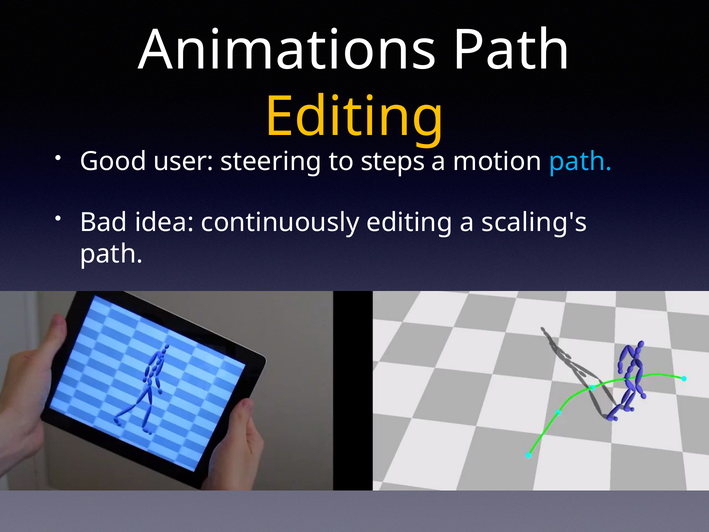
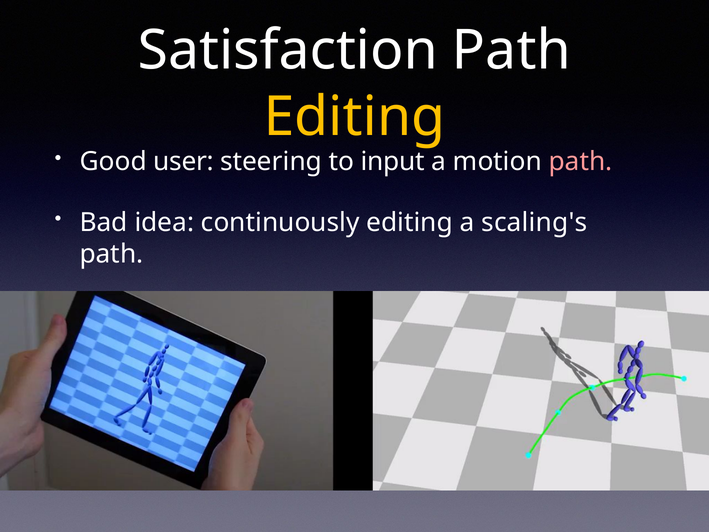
Animations: Animations -> Satisfaction (288, 51)
steps: steps -> input (393, 162)
path colour: light blue -> pink (581, 162)
